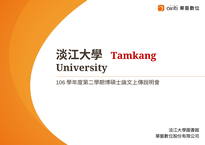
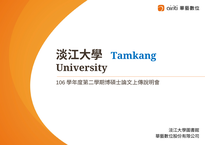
Tamkang colour: red -> blue (134, 56)
